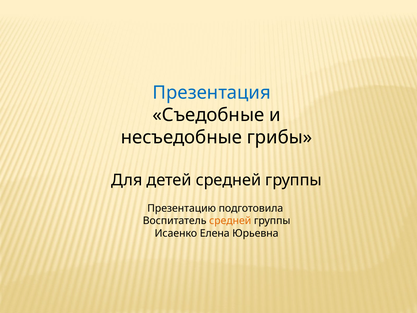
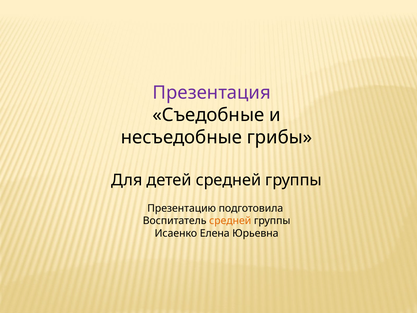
Презентация colour: blue -> purple (212, 93)
